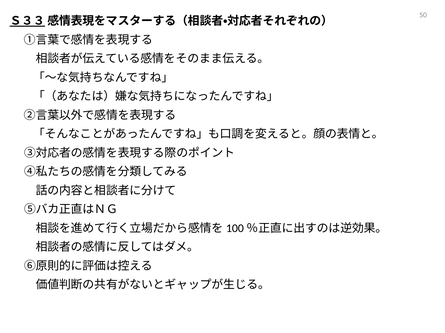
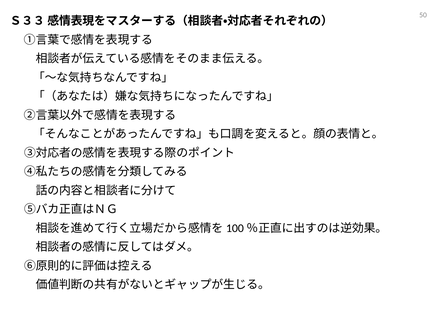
Ｓ３３ underline: present -> none (27, 21)
